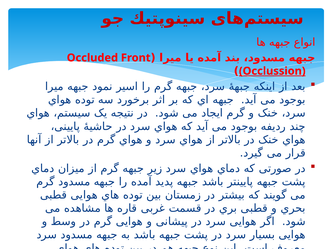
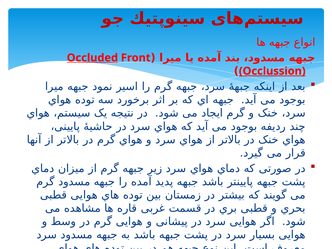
Occluded underline: none -> present (92, 58)
